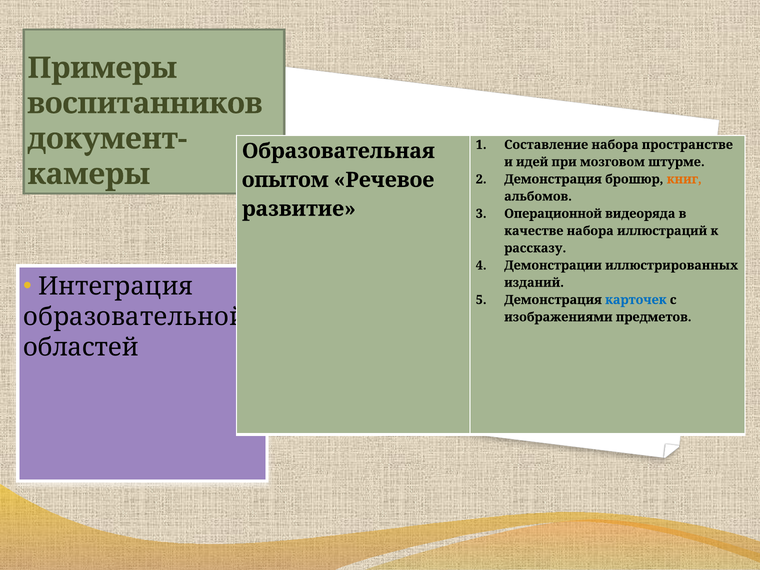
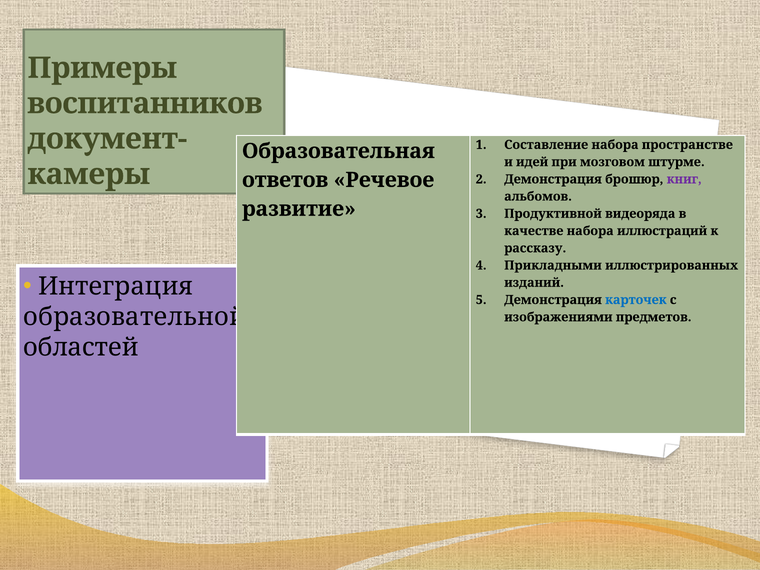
опытом: опытом -> ответов (285, 180)
книг colour: orange -> purple (684, 179)
Операционной: Операционной -> Продуктивной (553, 214)
Демонстрации: Демонстрации -> Прикладными (553, 265)
